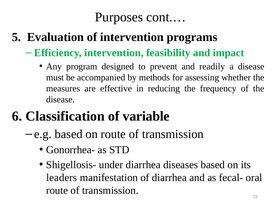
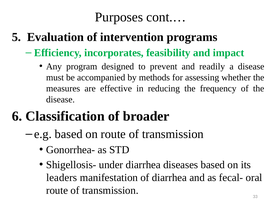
Efficiency intervention: intervention -> incorporates (114, 53)
variable: variable -> broader (146, 116)
